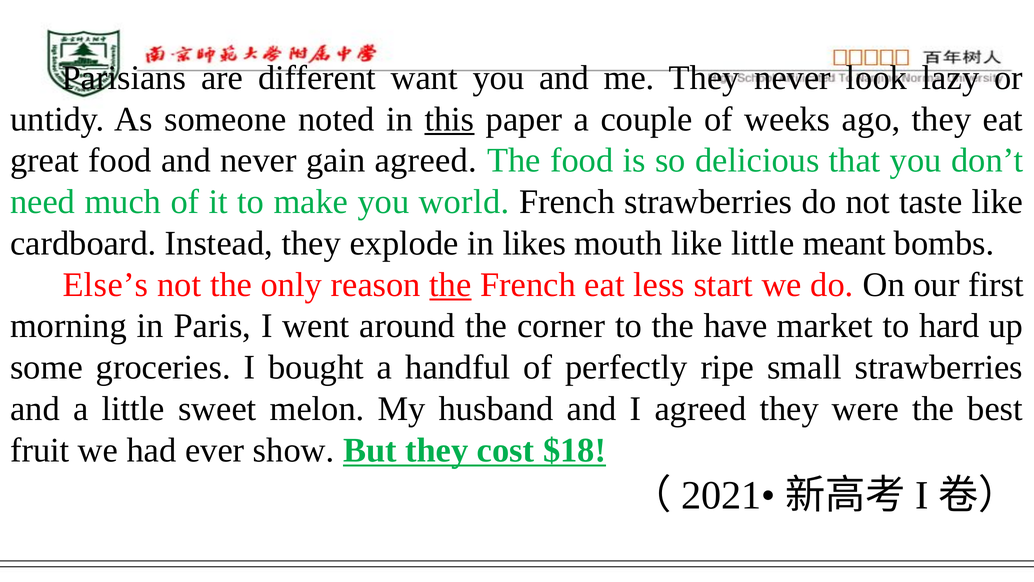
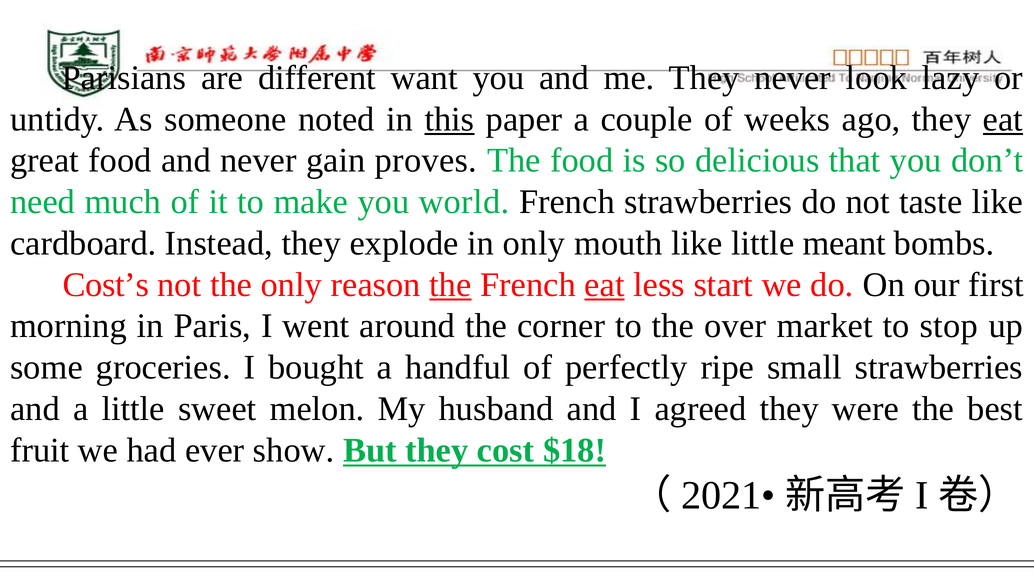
eat underline: none -> present (1003, 119)
gain agreed: agreed -> proves (426, 160)
in likes: likes -> only (534, 243)
Else’s: Else’s -> Cost’s (106, 284)
eat underline: none -> present (605, 284)
have: have -> over (735, 326)
hard: hard -> stop (949, 326)
